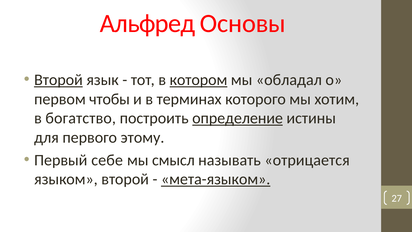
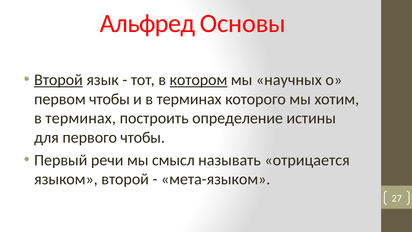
обладал: обладал -> научных (289, 80)
богатство: богатство -> терминах (81, 118)
определение underline: present -> none (238, 118)
первого этому: этому -> чтобы (143, 137)
себе: себе -> речи (107, 160)
мета-языком underline: present -> none (216, 179)
